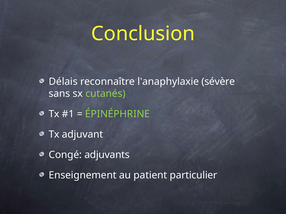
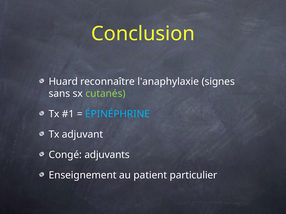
Délais: Délais -> Huard (63, 82)
sévère: sévère -> signes (218, 82)
ÉPINÉPHRINE colour: light green -> light blue (118, 114)
